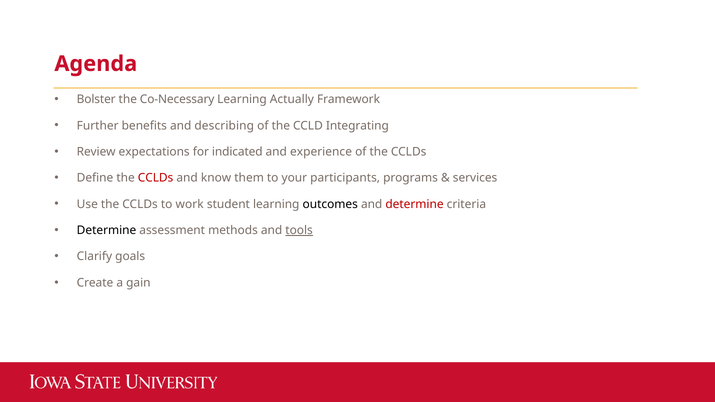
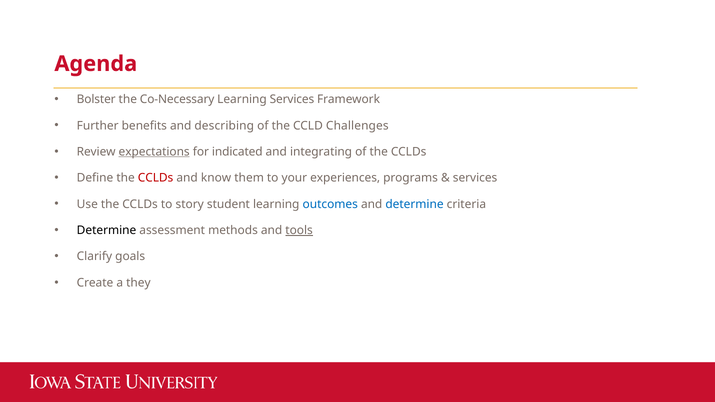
Learning Actually: Actually -> Services (292, 99)
Integrating: Integrating -> Challenges (357, 126)
expectations underline: none -> present (154, 152)
experience: experience -> integrating (321, 152)
participants: participants -> experiences (345, 178)
work: work -> story (190, 204)
outcomes colour: black -> blue (330, 204)
determine colour: red -> blue (415, 204)
gain: gain -> they (138, 283)
